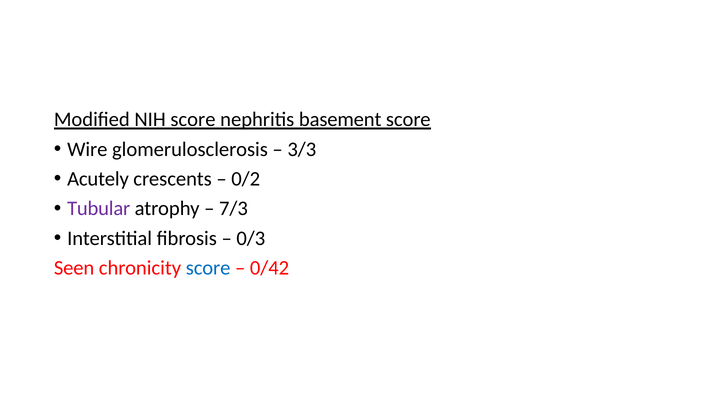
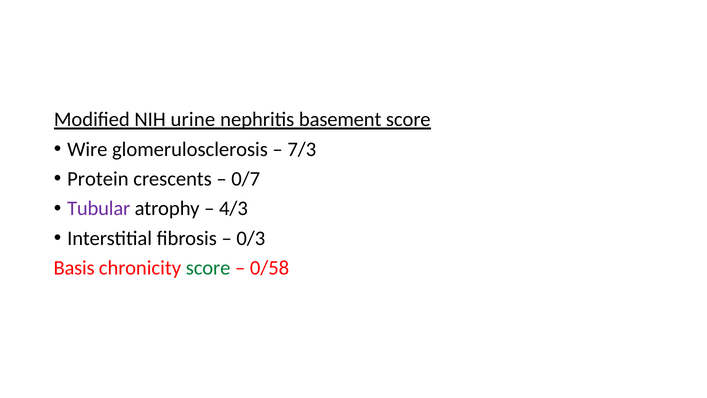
NIH score: score -> urine (193, 120)
3/3: 3/3 -> 7/3 (302, 149)
Acutely: Acutely -> Protein (98, 179)
0/2: 0/2 -> 0/7 (246, 179)
7/3: 7/3 -> 4/3 (233, 208)
Seen: Seen -> Basis (74, 268)
score colour: blue -> green (208, 268)
0/42: 0/42 -> 0/58 (270, 268)
